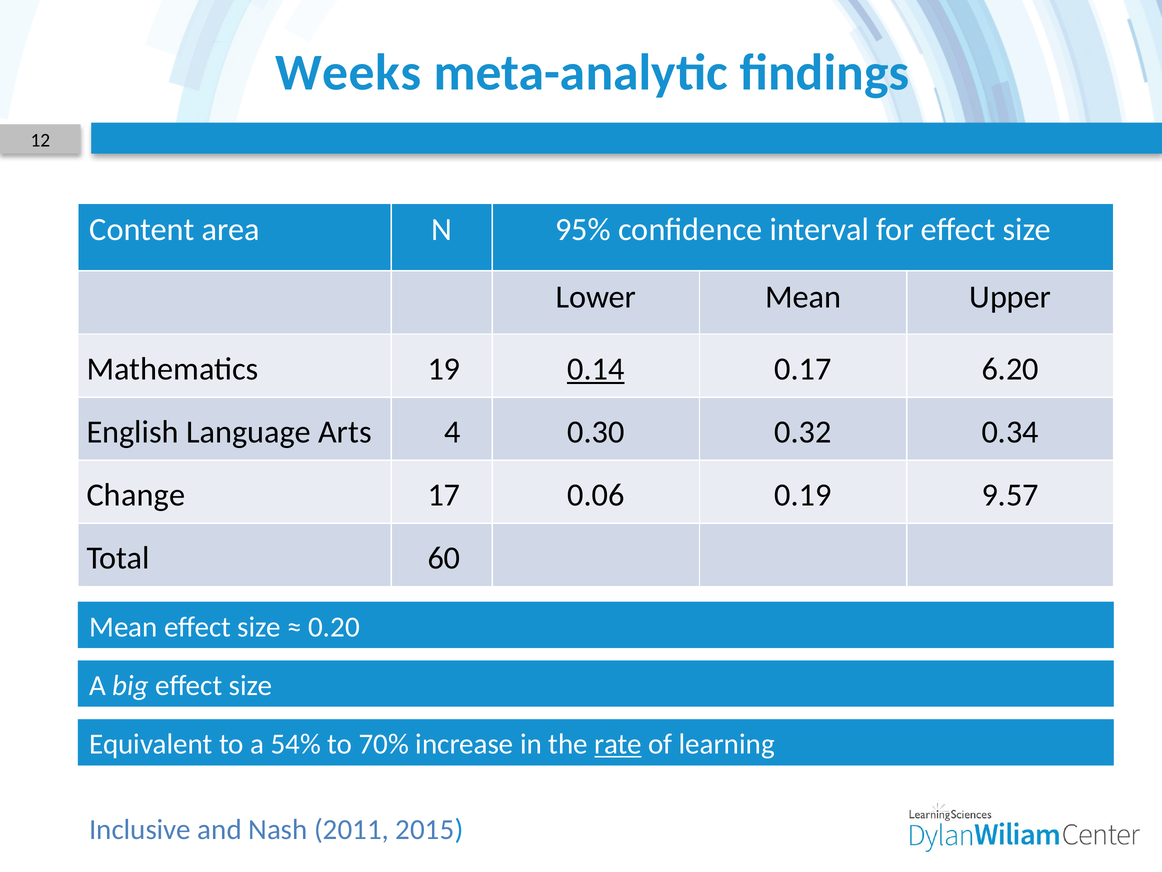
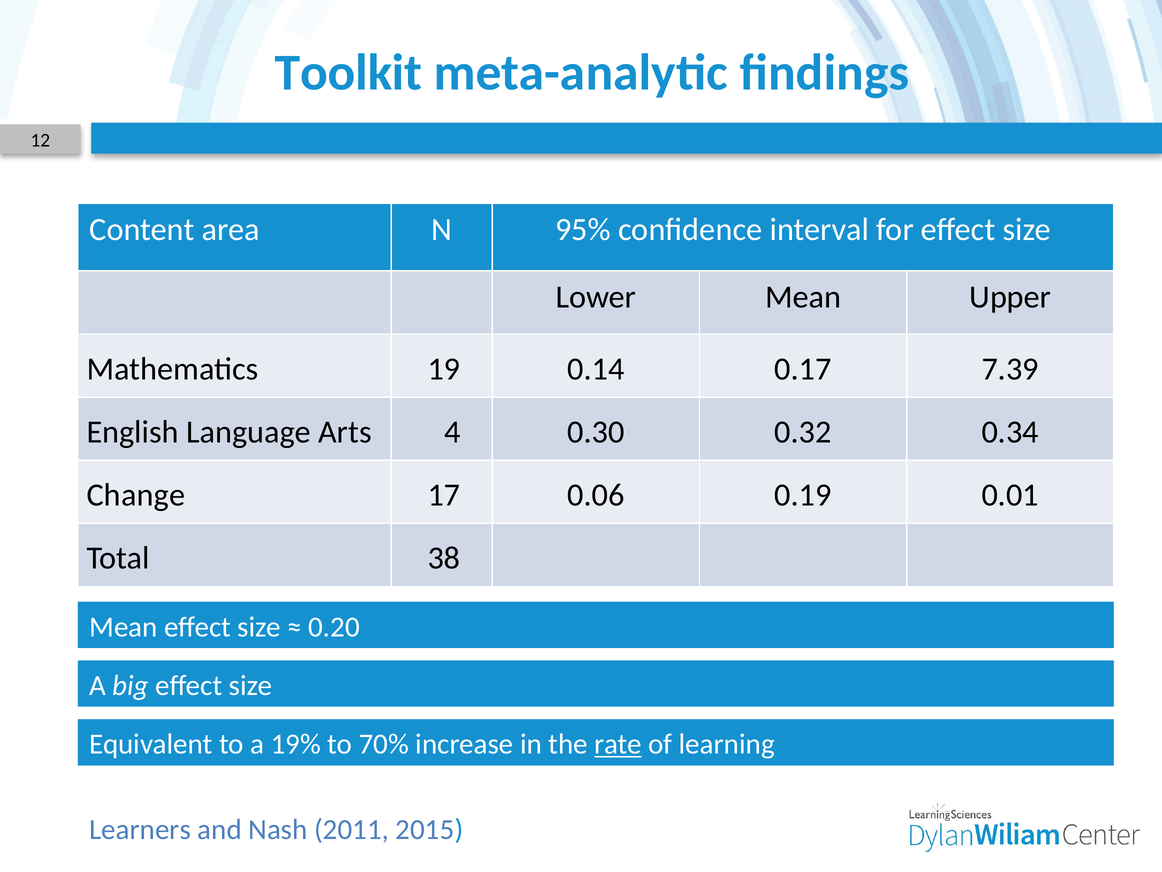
Weeks: Weeks -> Toolkit (349, 73)
0.14 underline: present -> none (596, 369)
6.20: 6.20 -> 7.39 (1010, 369)
9.57: 9.57 -> 0.01 (1010, 495)
60: 60 -> 38 (444, 558)
54%: 54% -> 19% (296, 744)
Inclusive: Inclusive -> Learners (140, 829)
